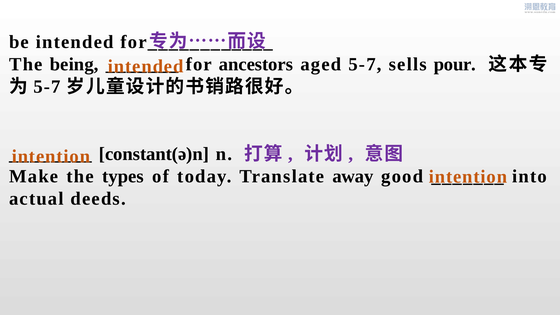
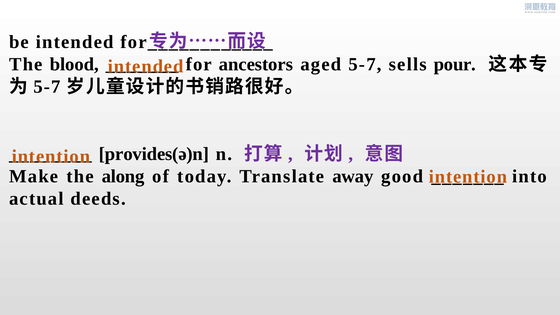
being: being -> blood (74, 64)
constant(ə)n: constant(ə)n -> provides(ə)n (154, 154)
types: types -> along (123, 176)
